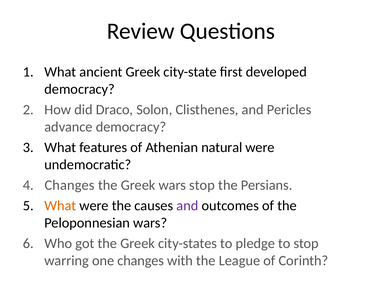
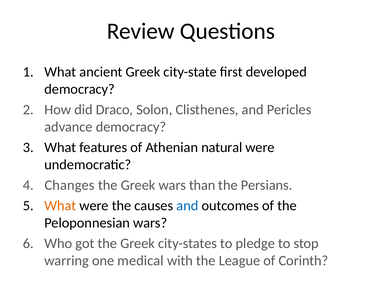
wars stop: stop -> than (202, 185)
and colour: purple -> blue (187, 206)
one changes: changes -> medical (141, 261)
